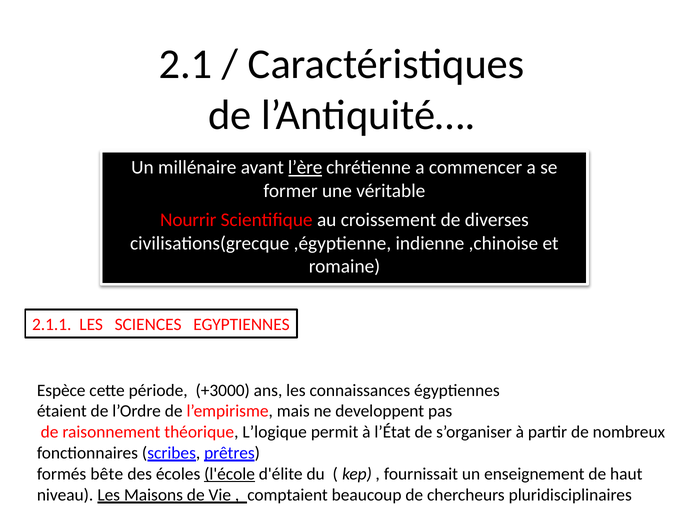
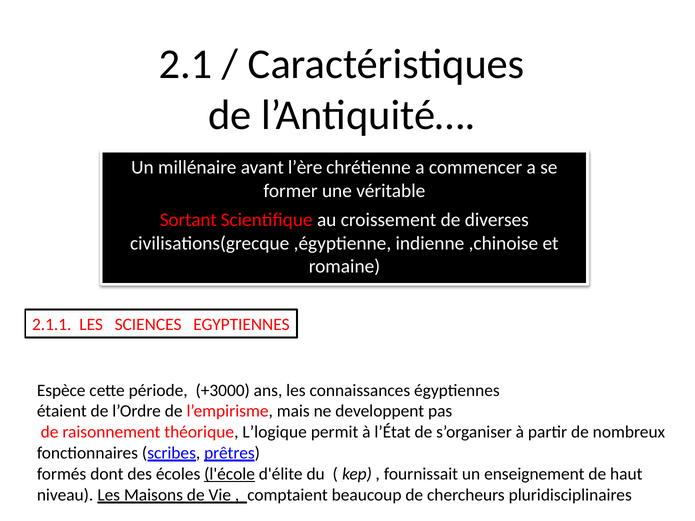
l’ère underline: present -> none (305, 168)
Nourrir: Nourrir -> Sortant (188, 220)
bête: bête -> dont (107, 474)
